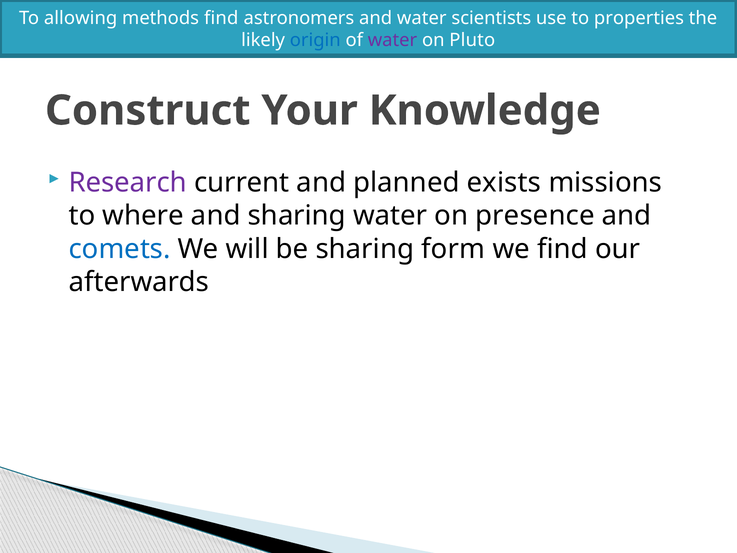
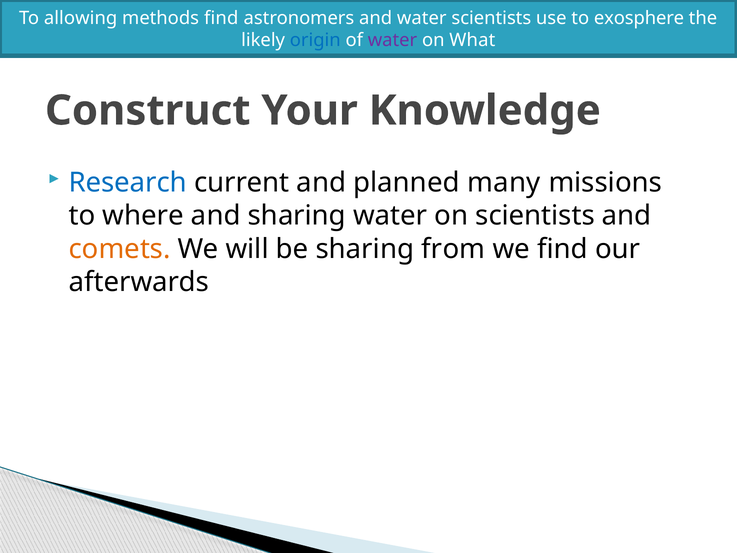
properties: properties -> exosphere (639, 18)
Pluto: Pluto -> What (472, 40)
Research colour: purple -> blue (128, 182)
exists: exists -> many (504, 182)
on presence: presence -> scientists (535, 216)
comets colour: blue -> orange (120, 249)
form: form -> from (453, 249)
